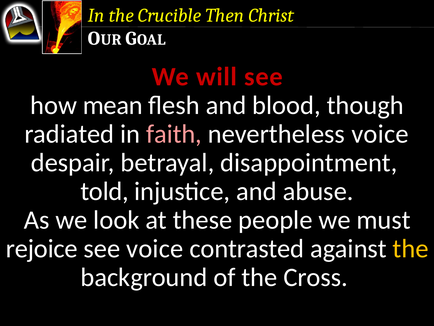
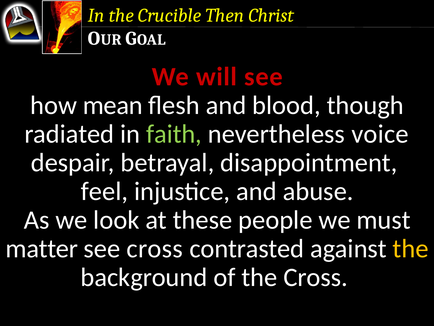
faith colour: pink -> light green (174, 134)
told: told -> feel (104, 191)
rejoice: rejoice -> matter (42, 248)
see voice: voice -> cross (155, 248)
